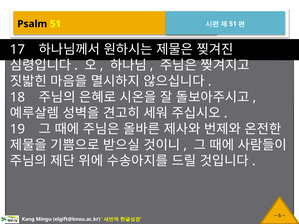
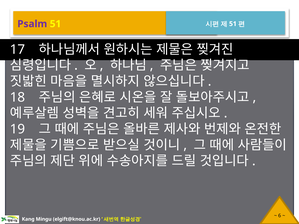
Psalm colour: black -> purple (32, 24)
